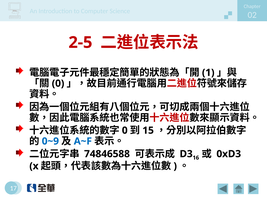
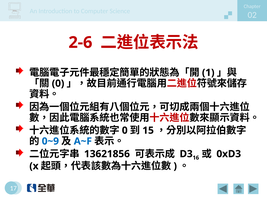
2-5: 2-5 -> 2-6 (80, 43)
74846588: 74846588 -> 13621856 (107, 154)
